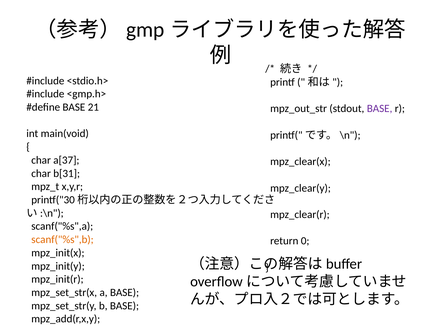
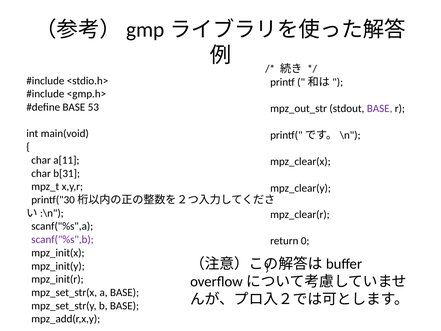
21: 21 -> 53 (93, 107)
a[37: a[37 -> a[11 (66, 160)
scanf("%s",b colour: orange -> purple (62, 239)
